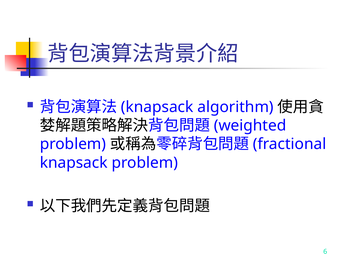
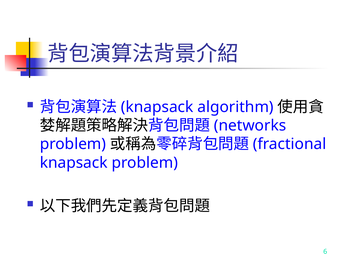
weighted: weighted -> networks (250, 126)
